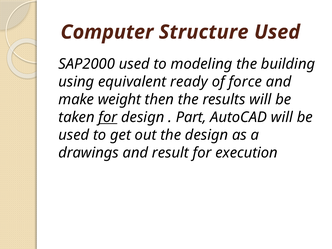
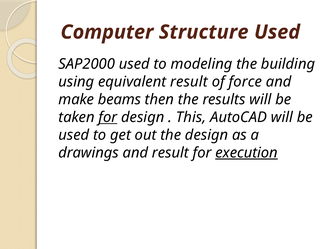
equivalent ready: ready -> result (189, 82)
weight: weight -> beams (119, 100)
Part: Part -> This (191, 117)
execution underline: none -> present (247, 153)
